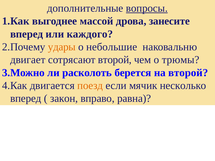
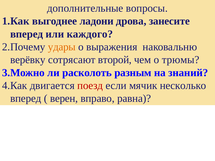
вопросы underline: present -> none (147, 8)
массой: массой -> ладони (97, 21)
небольшие: небольшие -> выражения (112, 47)
двигает: двигает -> верёвку (28, 60)
берется: берется -> разным (133, 73)
на второй: второй -> знаний (188, 73)
поезд colour: orange -> red (90, 86)
закон: закон -> верен (64, 99)
